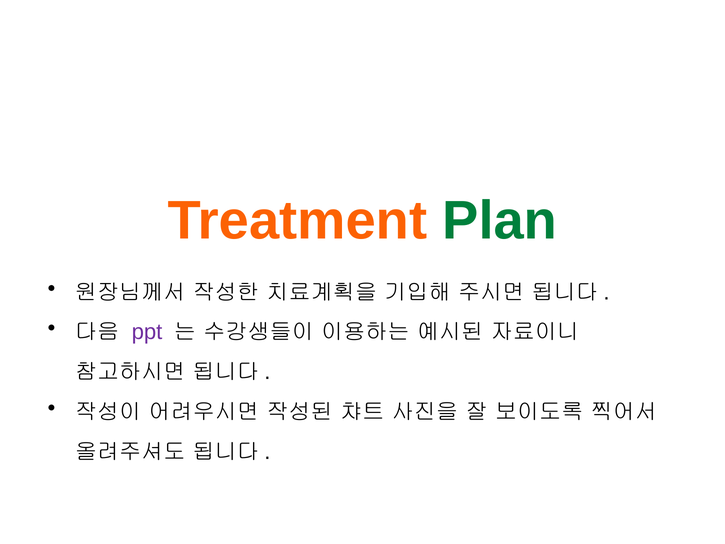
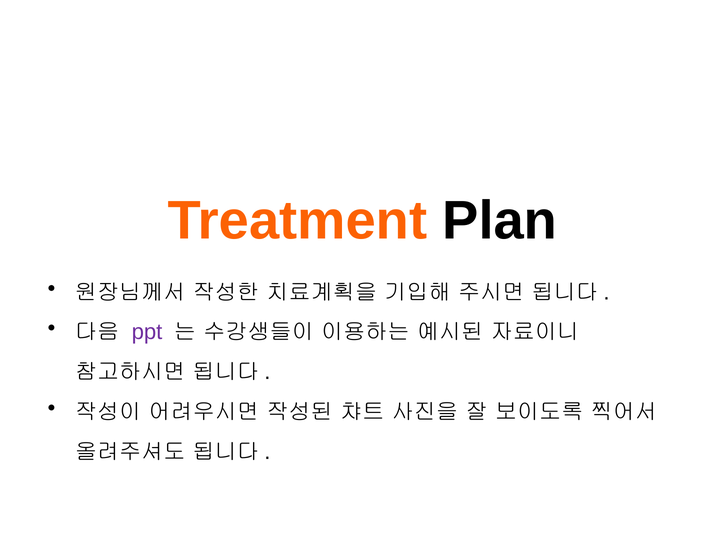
Plan colour: green -> black (500, 221)
